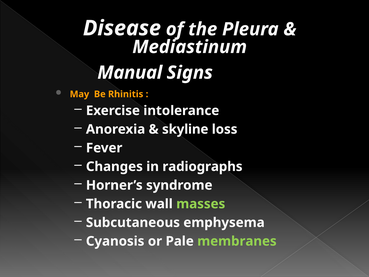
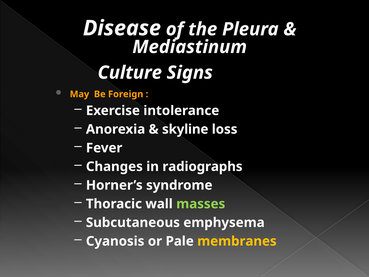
Manual: Manual -> Culture (130, 73)
Rhinitis: Rhinitis -> Foreign (126, 94)
membranes colour: light green -> yellow (237, 241)
